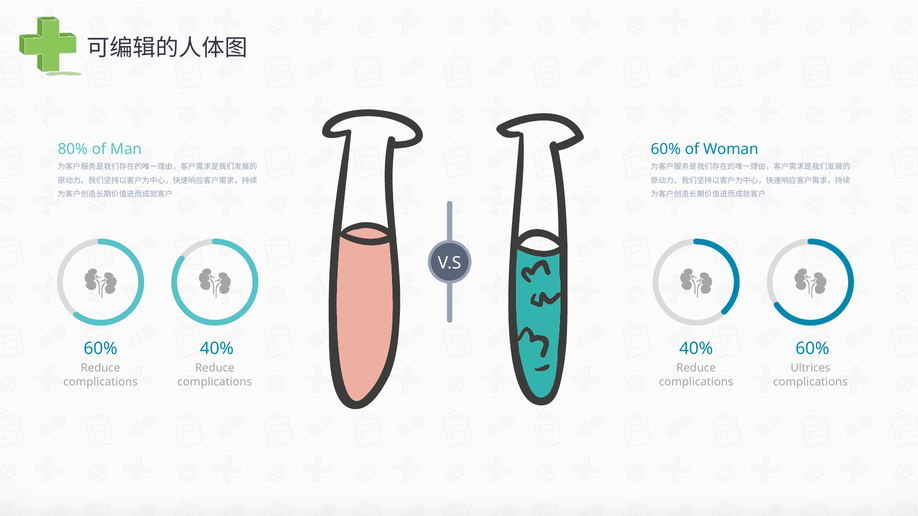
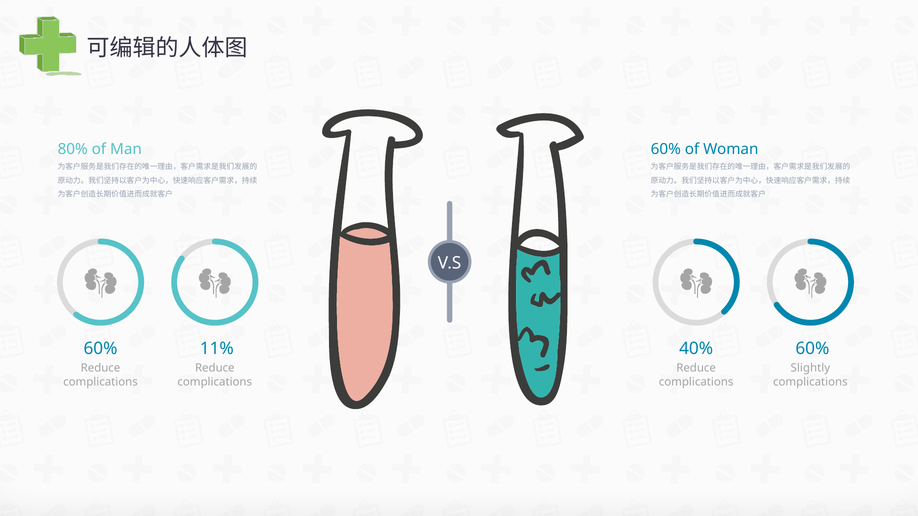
60% 40%: 40% -> 11% (217, 349)
Ultrices: Ultrices -> Slightly (810, 368)
